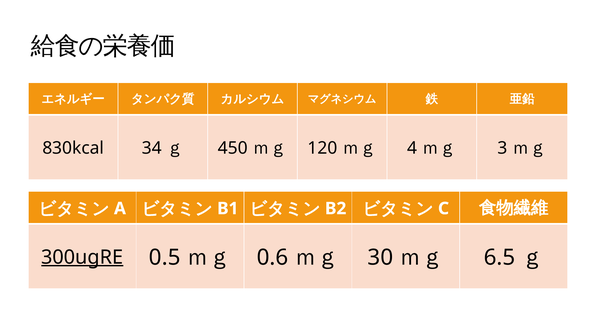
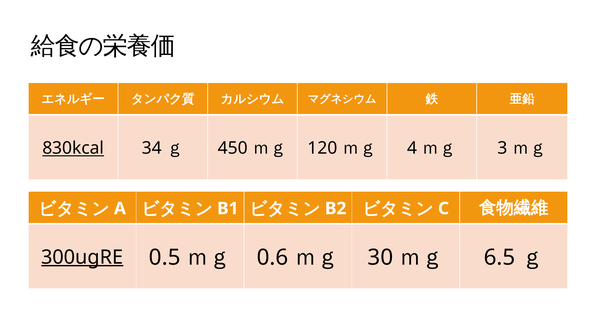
830kcal underline: none -> present (73, 148)
